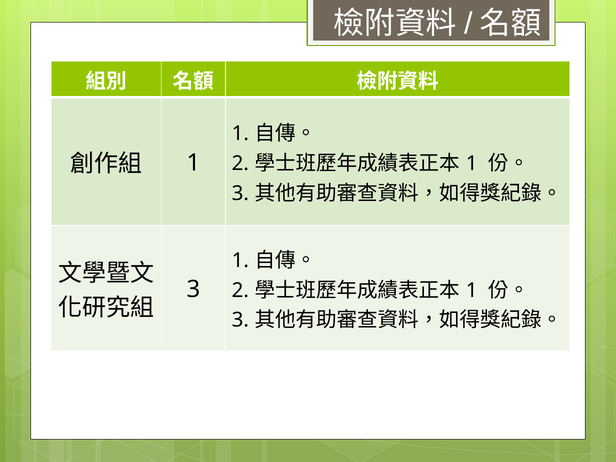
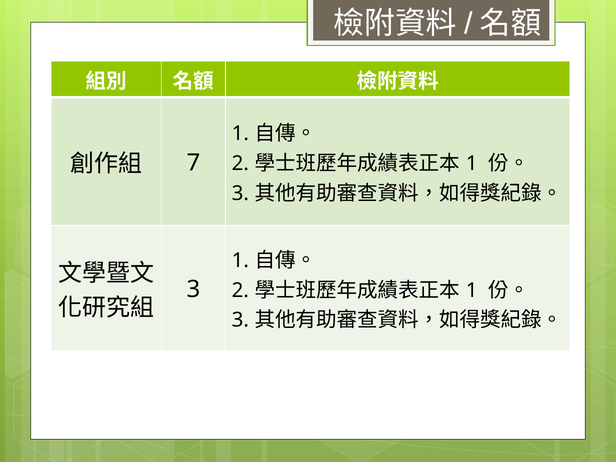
1: 1 -> 7 (193, 163)
